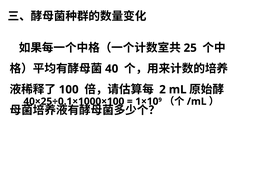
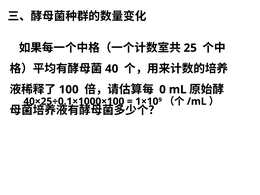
2: 2 -> 0 (163, 90)
